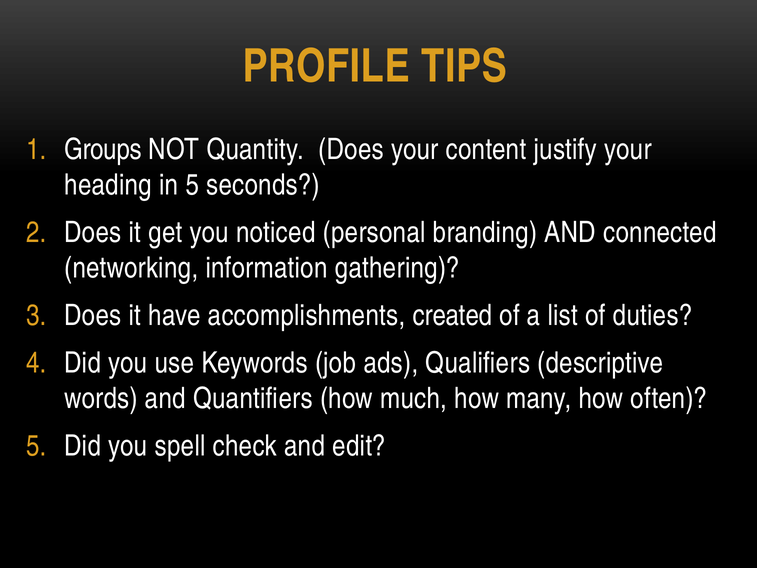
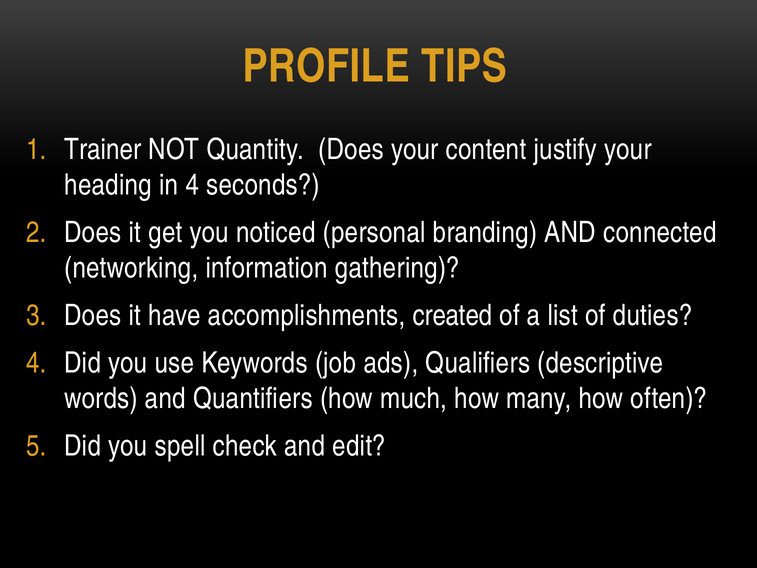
Groups: Groups -> Trainer (103, 150)
in 5: 5 -> 4 (192, 185)
